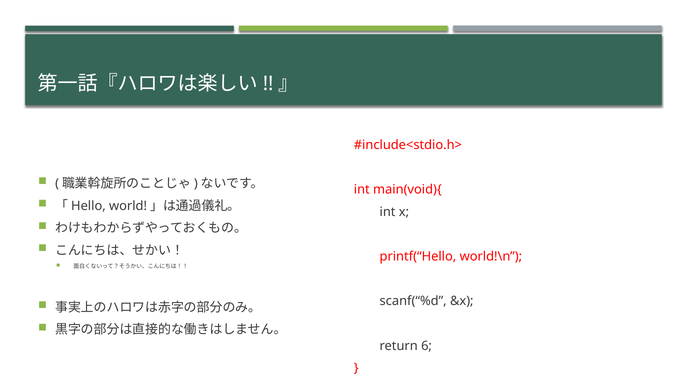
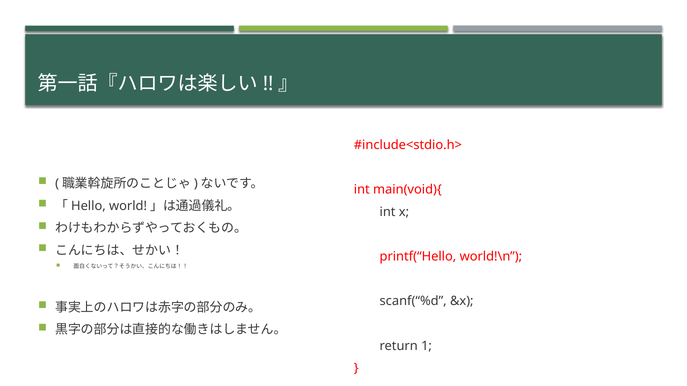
6: 6 -> 1 (427, 346)
